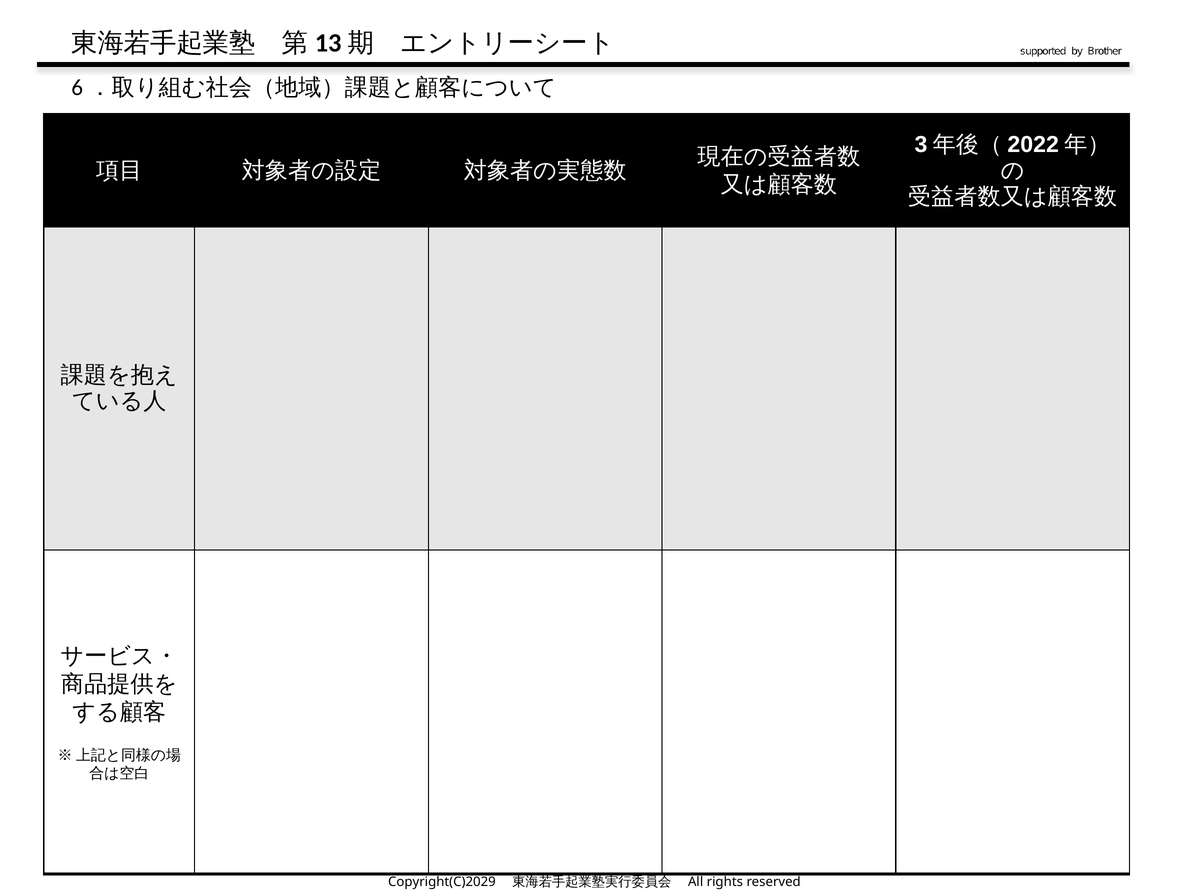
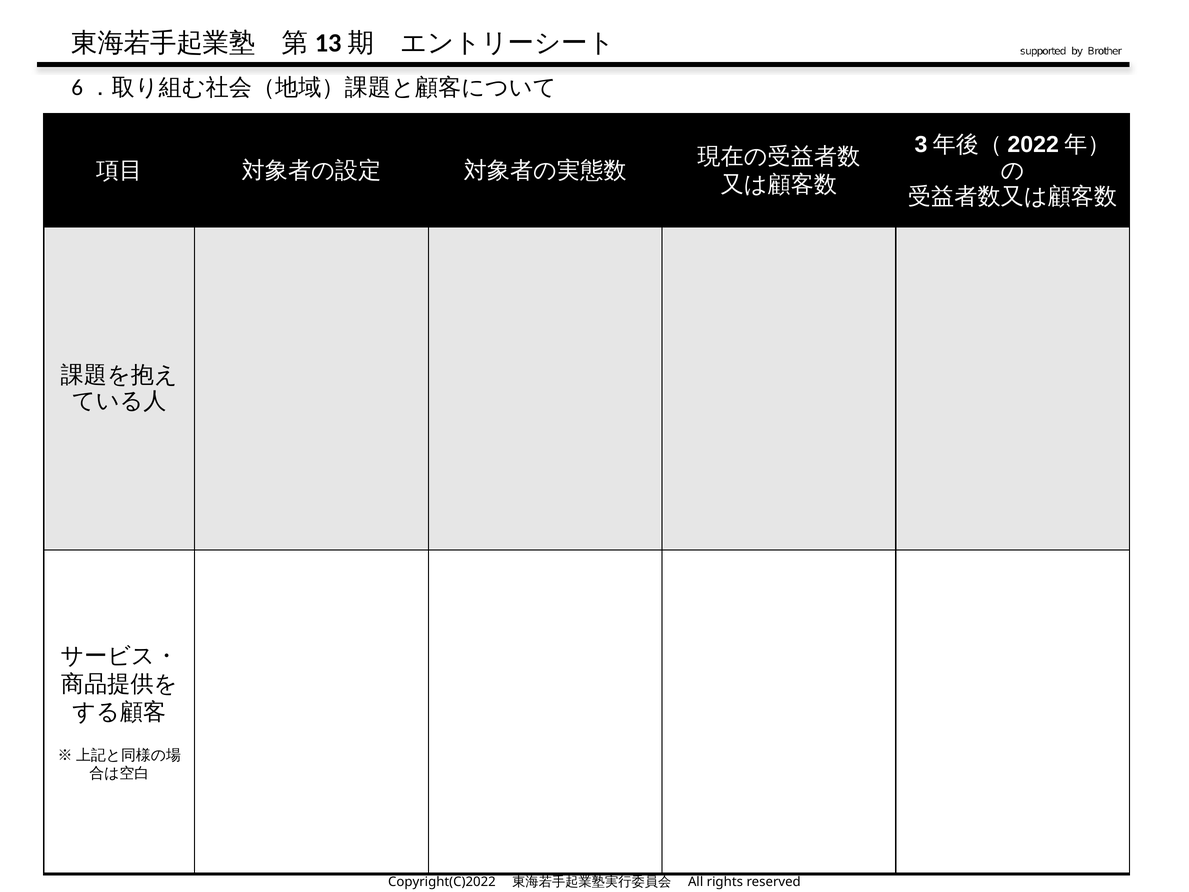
Copyright(C)2029: Copyright(C)2029 -> Copyright(C)2022 (442, 881)
